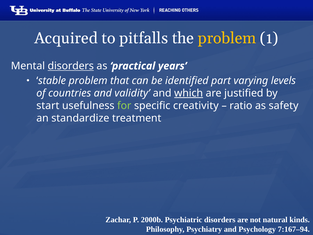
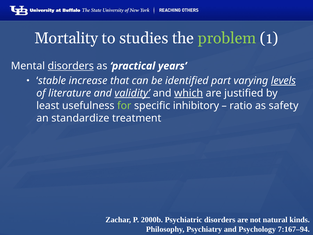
Acquired: Acquired -> Mortality (66, 38)
pitfalls: pitfalls -> studies (144, 38)
problem colour: yellow -> light green (227, 38)
stable problem: problem -> increase (88, 81)
levels underline: none -> present (283, 81)
countries: countries -> literature (70, 93)
validity underline: none -> present (132, 93)
start: start -> least (48, 106)
creativity: creativity -> inhibitory (196, 106)
